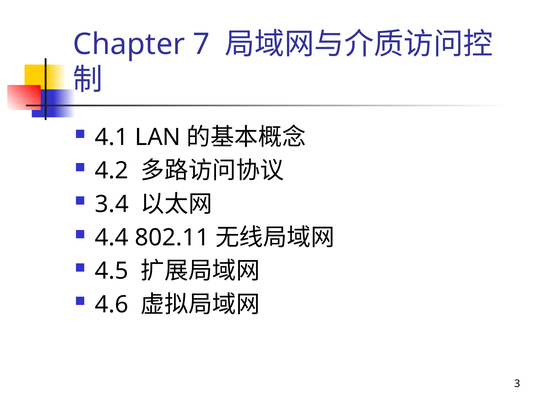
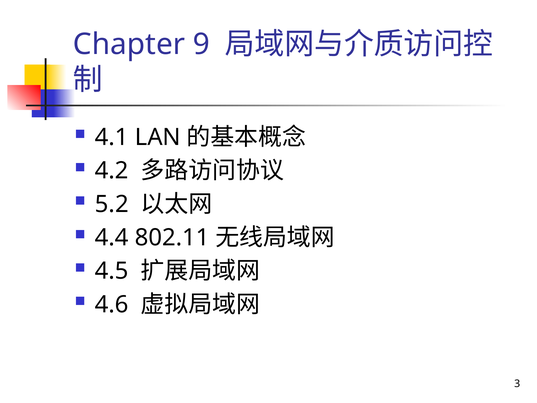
7: 7 -> 9 (201, 44)
3.4: 3.4 -> 5.2 (112, 204)
